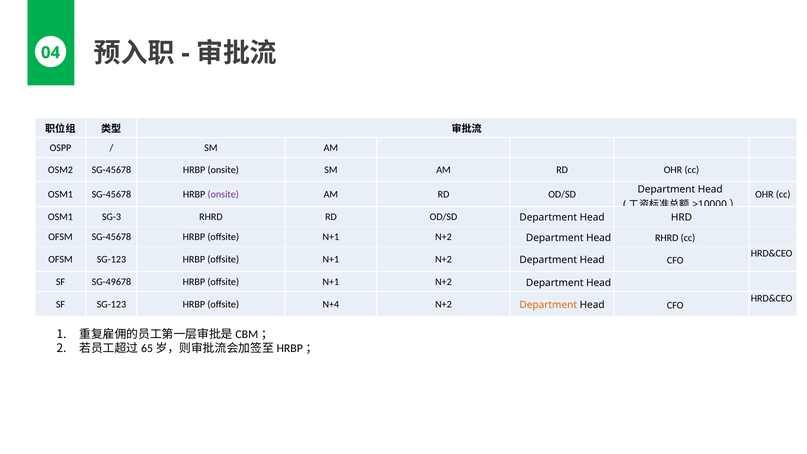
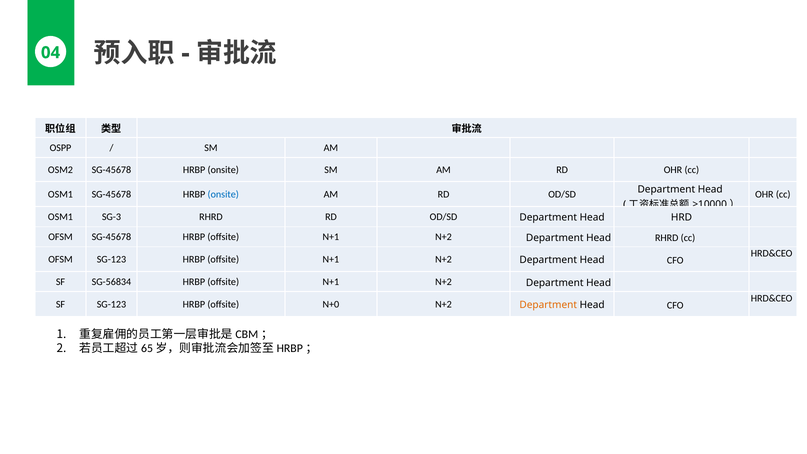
onsite colour: purple -> blue (223, 194)
SG-49678: SG-49678 -> SG-56834 (111, 282)
N+4: N+4 -> N+0 (331, 304)
